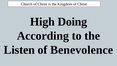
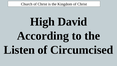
Doing: Doing -> David (72, 22)
Benevolence: Benevolence -> Circumcised (82, 50)
